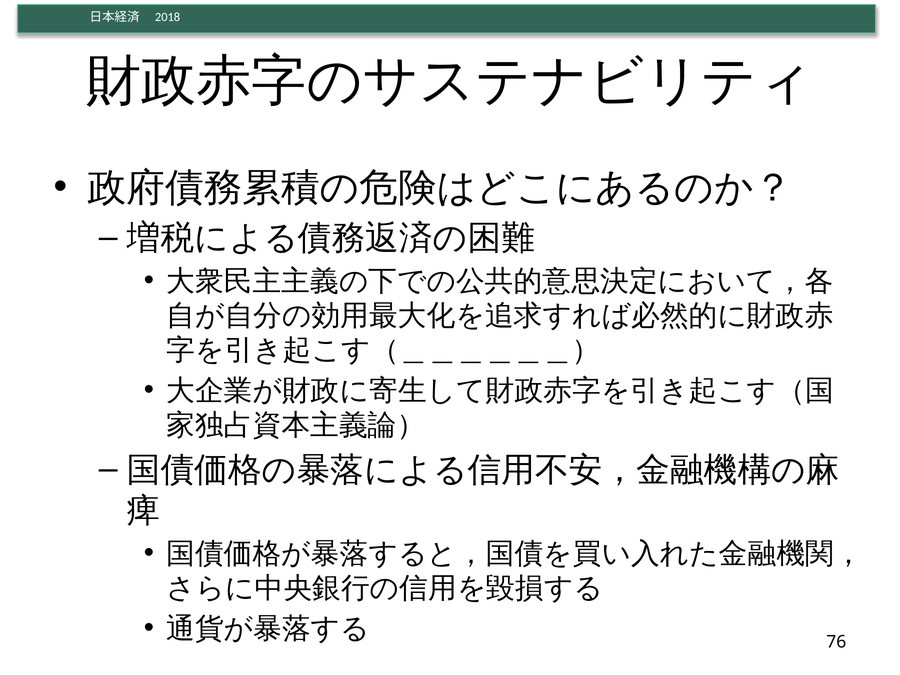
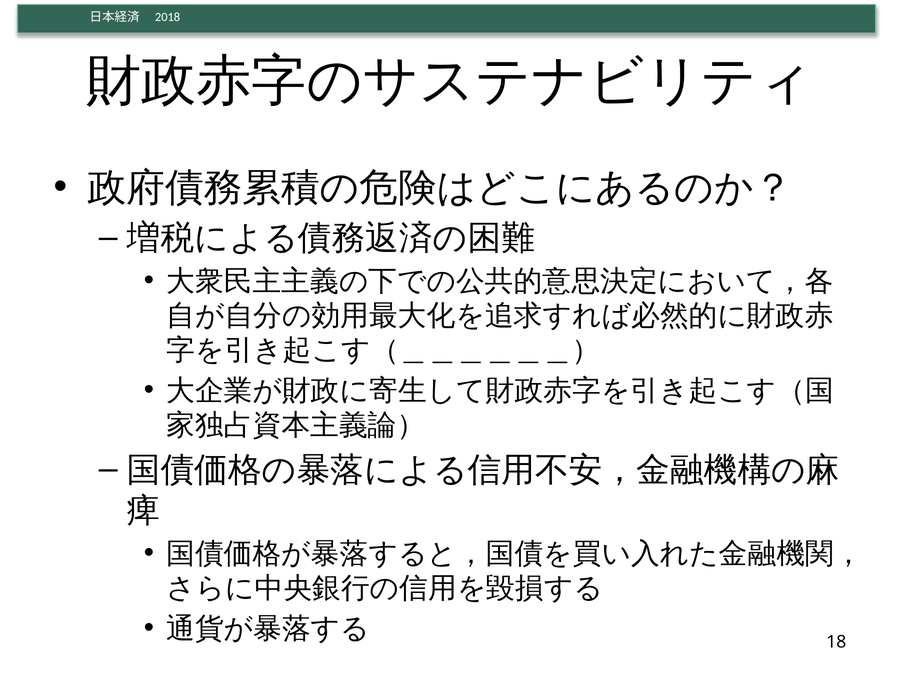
76: 76 -> 18 (836, 642)
